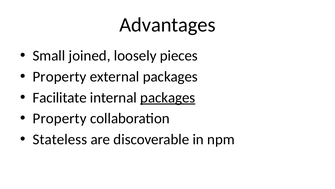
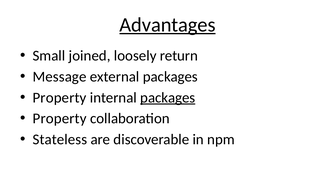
Advantages underline: none -> present (168, 25)
pieces: pieces -> return (179, 56)
Property: Property -> Message (60, 76)
Facilitate: Facilitate -> Property (60, 97)
